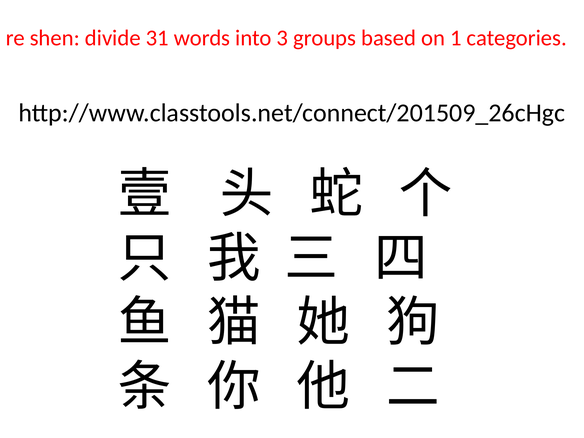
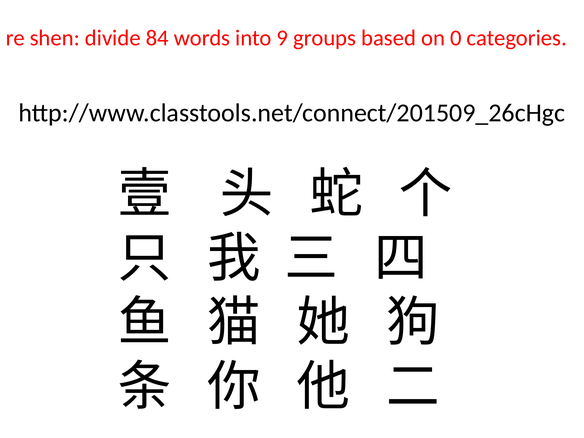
31: 31 -> 84 (157, 38)
3: 3 -> 9 (282, 38)
1: 1 -> 0 (456, 38)
